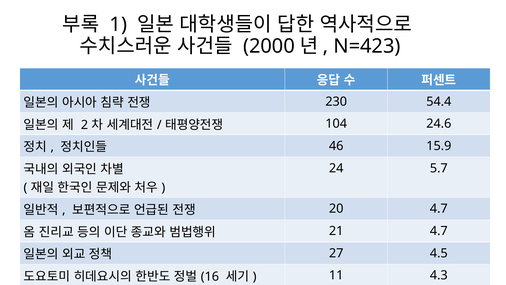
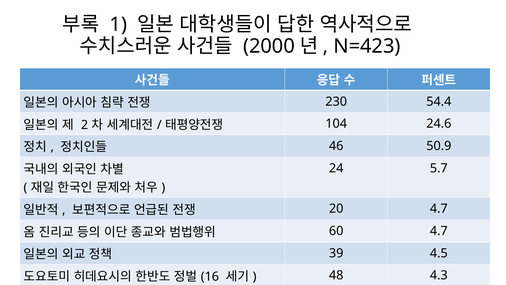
15.9: 15.9 -> 50.9 (439, 146)
21: 21 -> 60 (336, 231)
27: 27 -> 39 (336, 253)
11: 11 -> 48 (336, 275)
